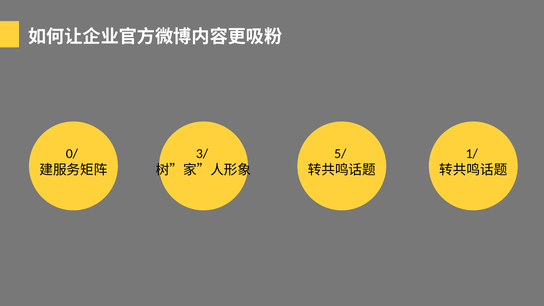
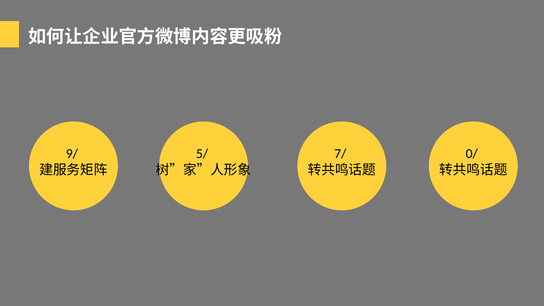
0/: 0/ -> 9/ (72, 154)
3/: 3/ -> 5/ (202, 154)
5/: 5/ -> 7/ (340, 154)
1/: 1/ -> 0/ (472, 154)
